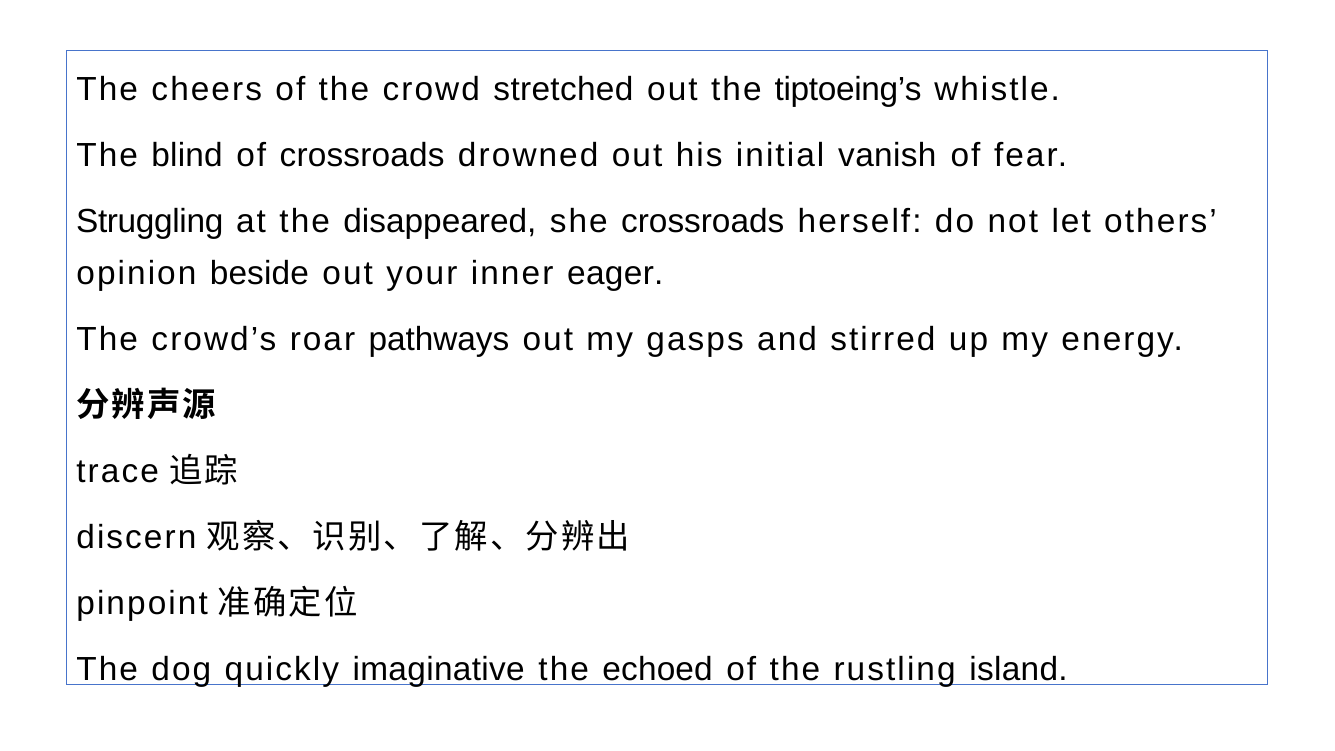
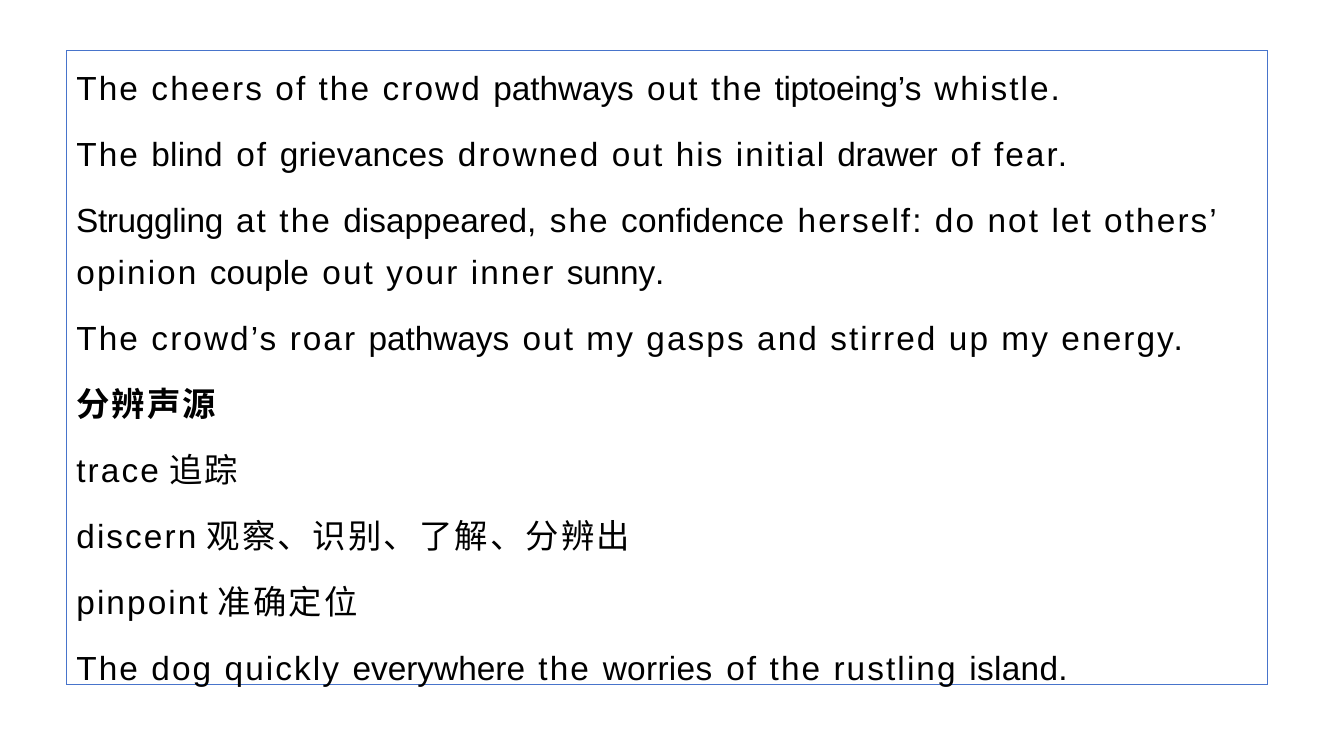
crowd stretched: stretched -> pathways (564, 90)
of crossroads: crossroads -> grievances (362, 156)
vanish: vanish -> drawer (888, 156)
she crossroads: crossroads -> confidence (703, 222)
beside: beside -> couple (259, 274)
eager: eager -> sunny (616, 274)
imaginative: imaginative -> everywhere (439, 670)
echoed: echoed -> worries (658, 670)
